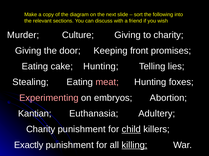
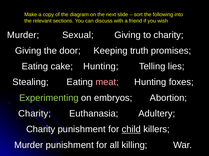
Culture: Culture -> Sexual (78, 35)
front: front -> truth (139, 51)
Experimenting colour: pink -> light green (49, 98)
Kantian: Kantian -> Charity (35, 114)
Exactly: Exactly -> Murder (29, 146)
killing underline: present -> none (135, 146)
